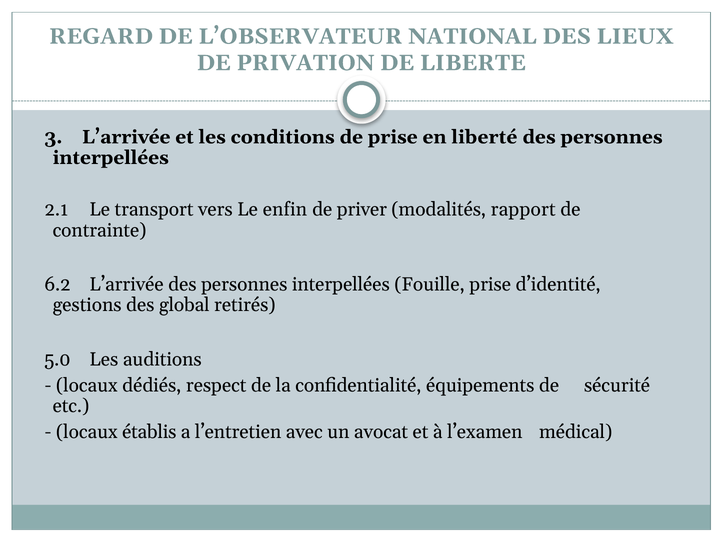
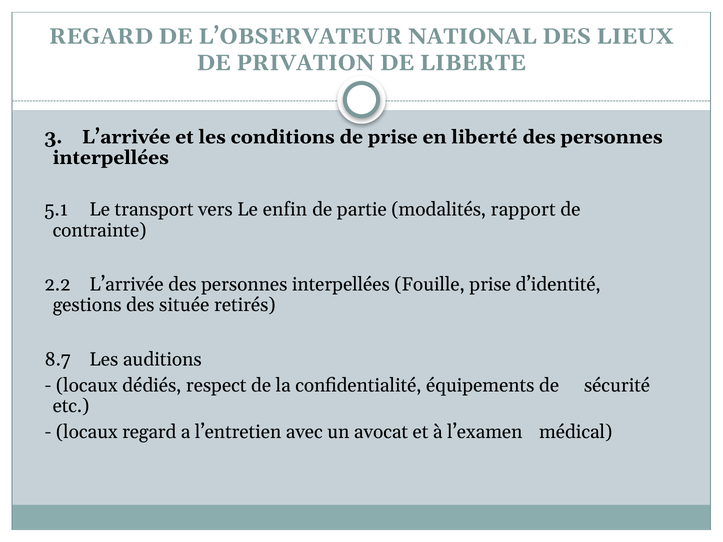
2.1: 2.1 -> 5.1 (56, 210)
priver: priver -> partie (362, 210)
6.2: 6.2 -> 2.2 (58, 285)
global: global -> située (184, 305)
5.0: 5.0 -> 8.7 (57, 360)
locaux établis: établis -> regard (149, 432)
